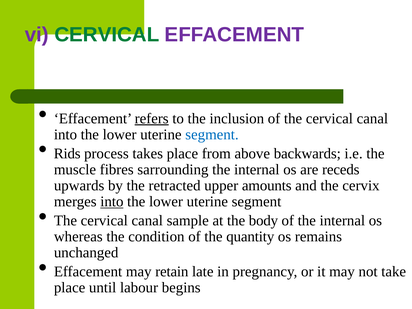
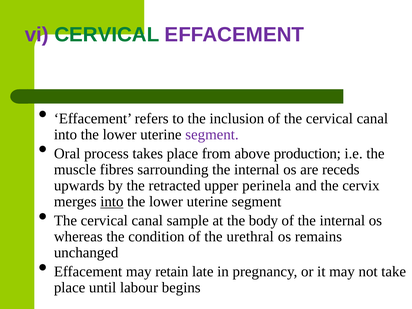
refers underline: present -> none (152, 118)
segment colour: blue -> purple (212, 135)
Rids: Rids -> Oral (67, 153)
backwards: backwards -> production (307, 153)
amounts: amounts -> perinela (267, 186)
quantity: quantity -> urethral (250, 237)
